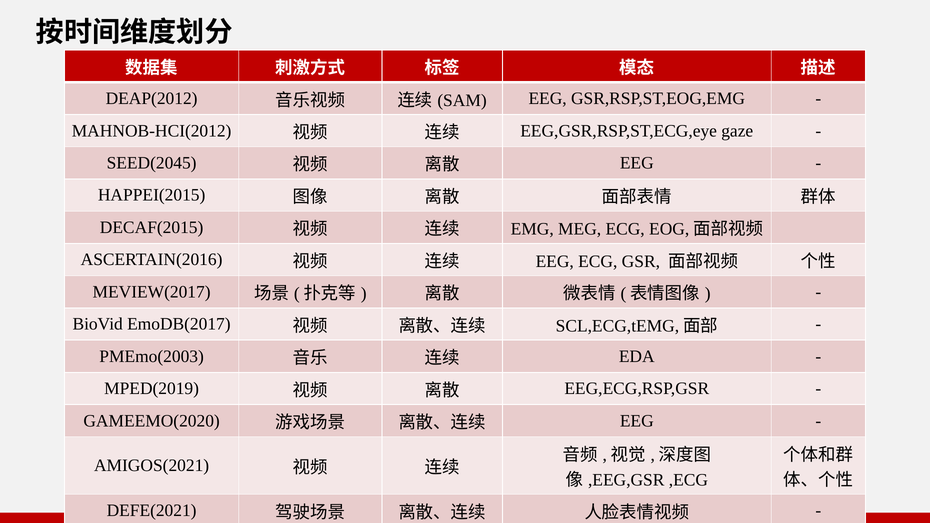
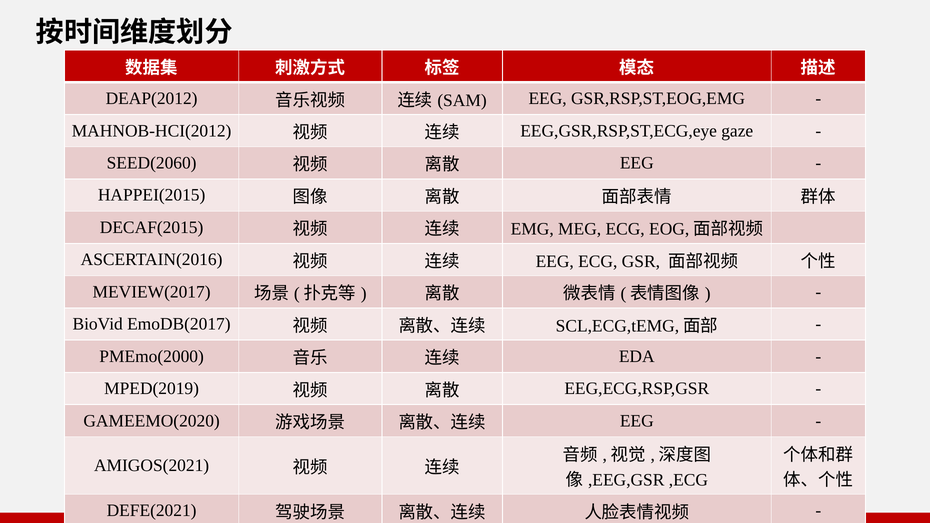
SEED(2045: SEED(2045 -> SEED(2060 (152, 163)
PMEmo(2003: PMEmo(2003 -> PMEmo(2000 (152, 356)
